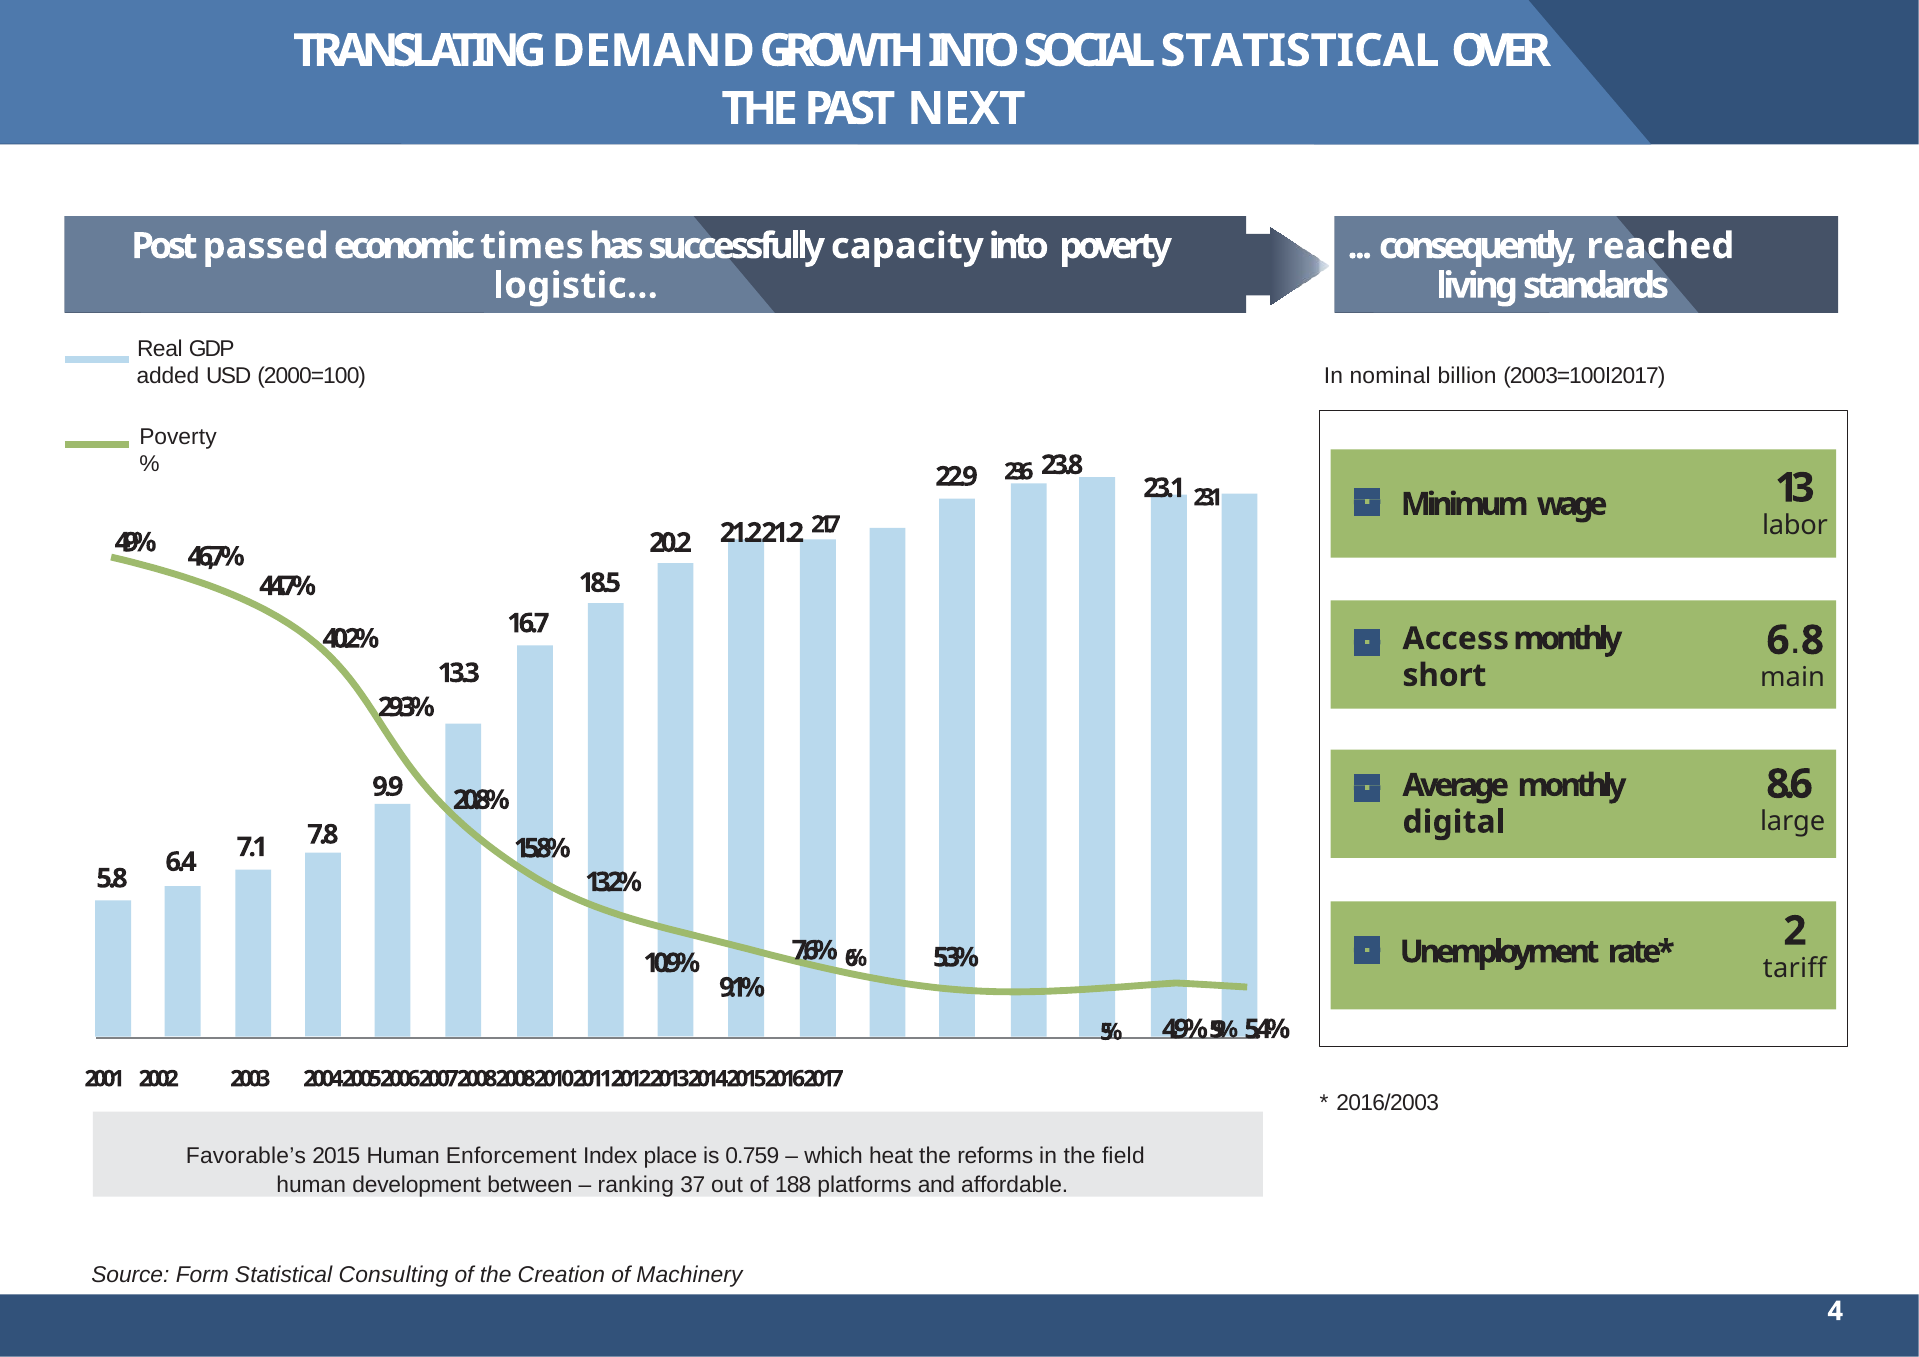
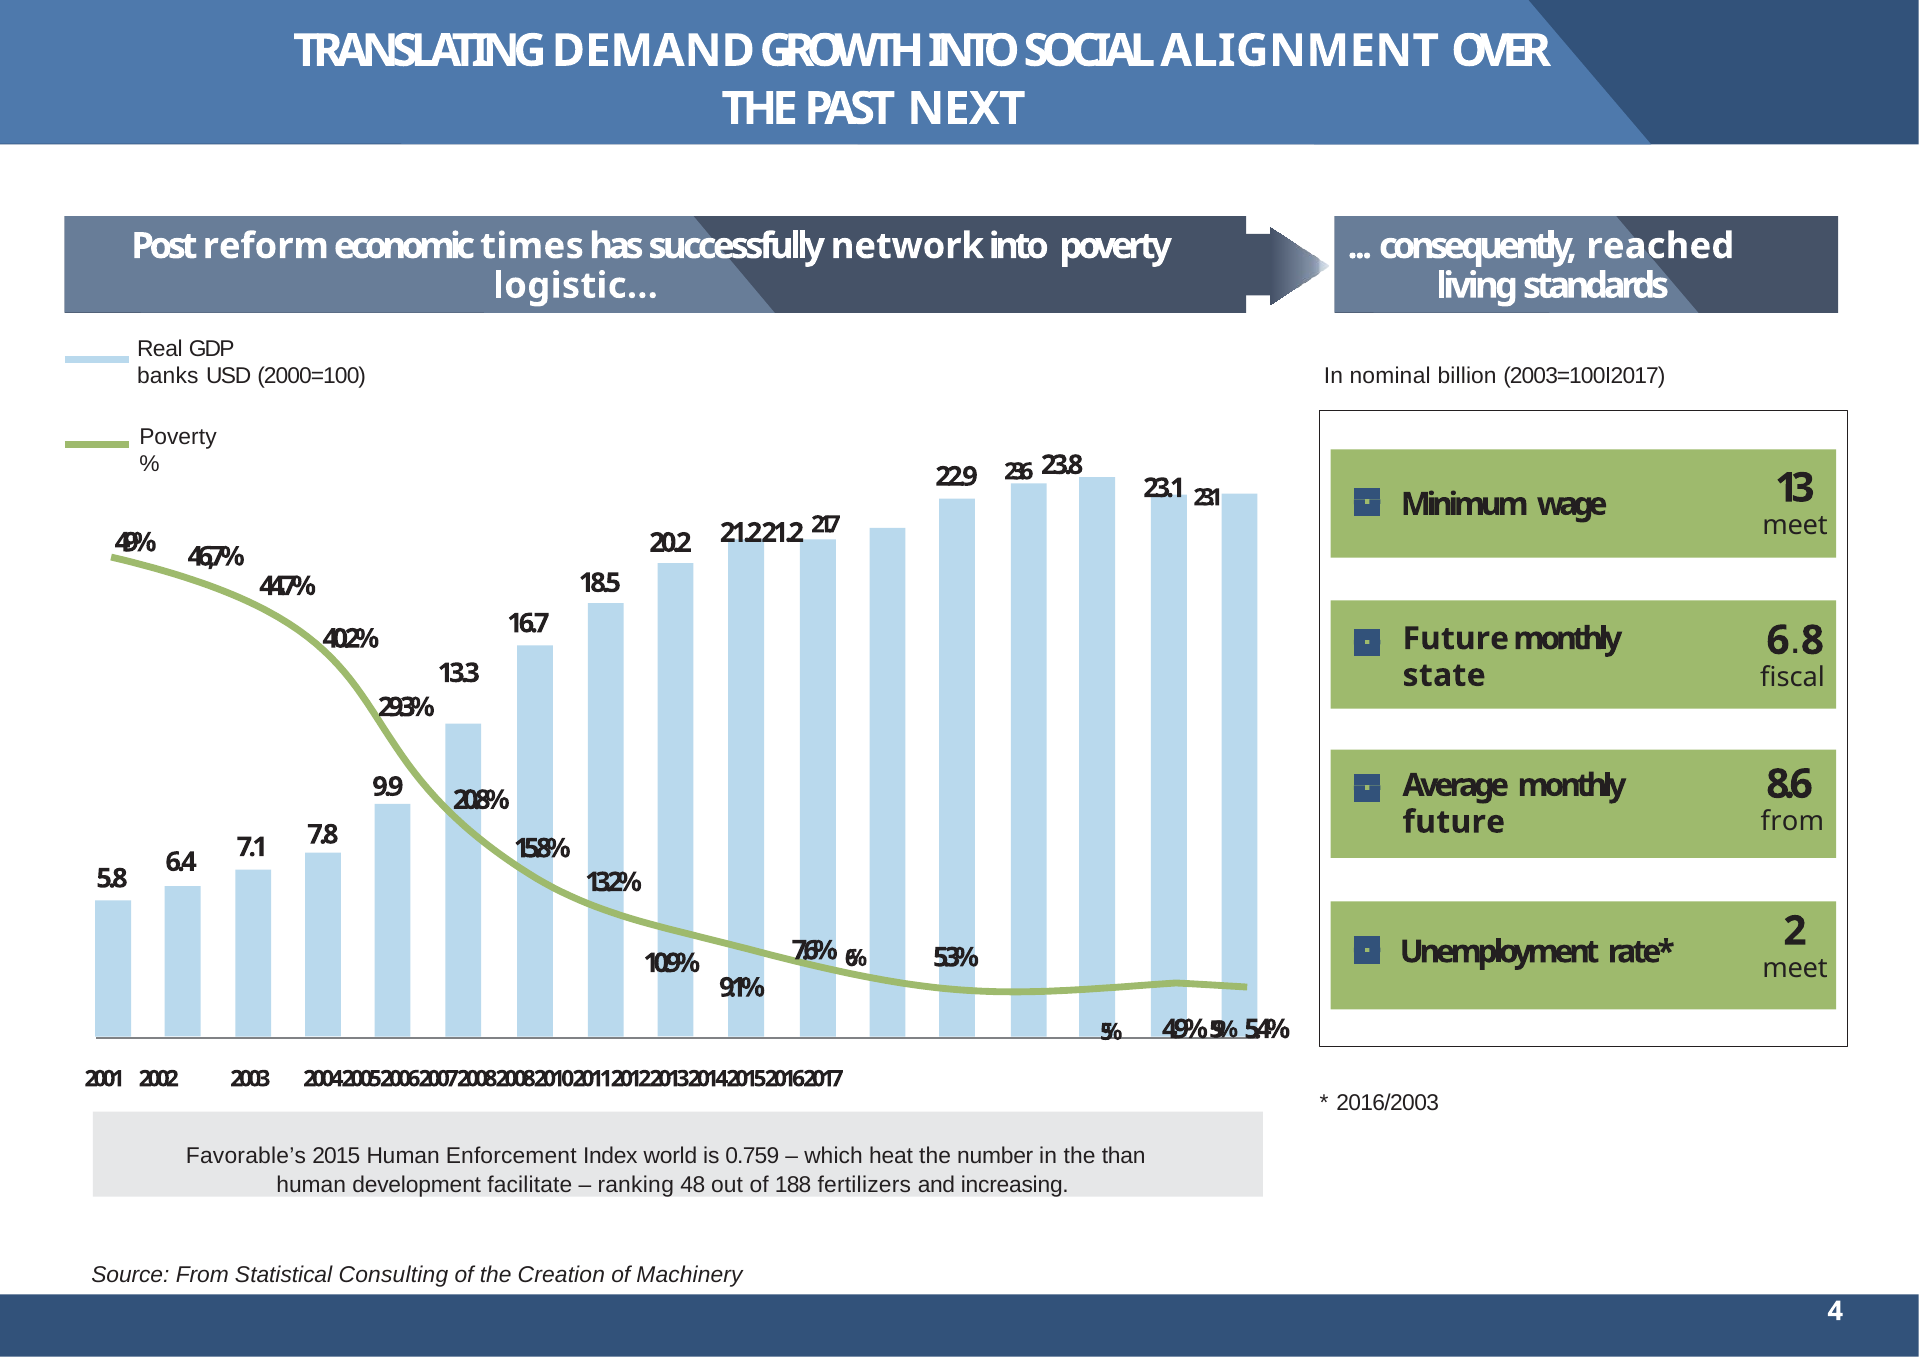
SOCIAL STATISTICAL: STATISTICAL -> ALIGNMENT (1300, 51)
passed: passed -> reform (266, 246)
capacity: capacity -> network (907, 246)
added: added -> banks (168, 376)
labor: labor -> meet (1795, 526)
Access: Access -> Future (1456, 639)
short: short -> state (1444, 675)
main: main -> ﬁscal (1793, 678)
large: large -> from (1792, 822)
digital: digital -> future (1454, 822)
tariff: tariff -> meet (1795, 969)
place: place -> world (670, 1156)
reforms: reforms -> number (995, 1156)
ﬁeld: ﬁeld -> than (1124, 1156)
between: between -> facilitate (530, 1185)
37: 37 -> 48 (693, 1185)
platforms: platforms -> fertilizers (864, 1185)
affordable: affordable -> increasing (1015, 1185)
Source Form: Form -> From (202, 1275)
